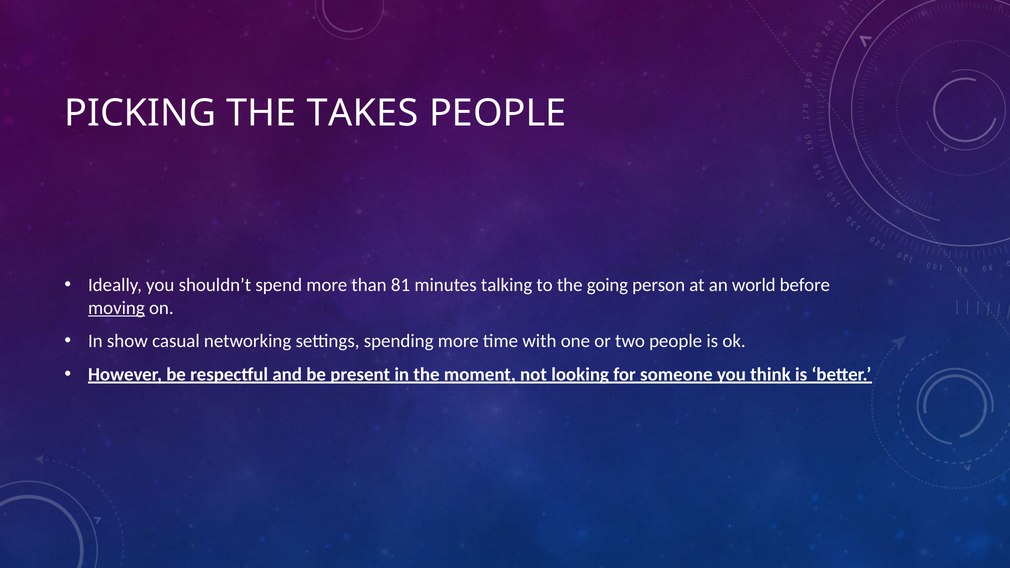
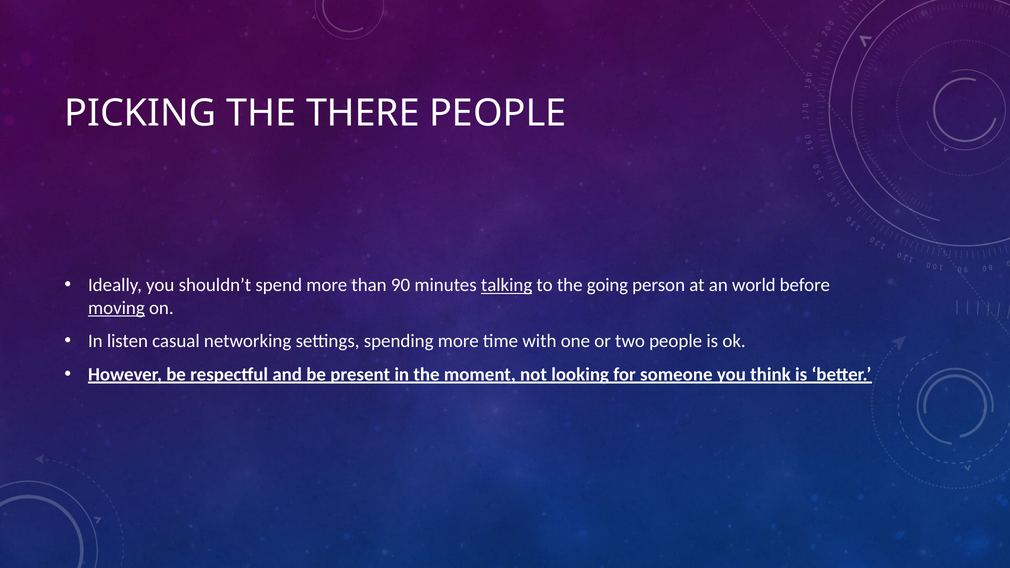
TAKES: TAKES -> THERE (363, 113)
81: 81 -> 90 (401, 285)
talking underline: none -> present (507, 285)
show: show -> listen (127, 341)
